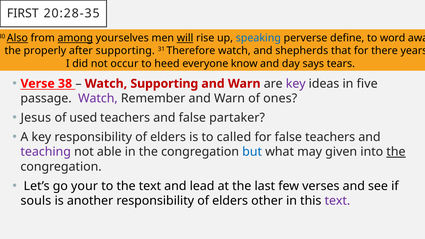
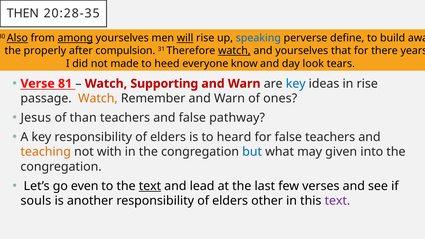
FIRST: FIRST -> THEN (23, 13)
word: word -> build (393, 38)
after supporting: supporting -> compulsion (125, 51)
watch underline: none -> present (234, 51)
and shepherds: shepherds -> yourselves (302, 51)
occur: occur -> made (125, 64)
says: says -> look (313, 64)
38: 38 -> 81 (65, 84)
key colour: purple -> blue (296, 84)
in five: five -> rise (367, 84)
Watch colour: purple -> orange (98, 98)
used: used -> than (83, 118)
partaker: partaker -> pathway (237, 118)
called: called -> heard (234, 137)
teaching colour: purple -> orange (46, 152)
able: able -> with (109, 152)
the underline: present -> none (396, 152)
your: your -> even (85, 186)
text underline: none -> present (150, 186)
